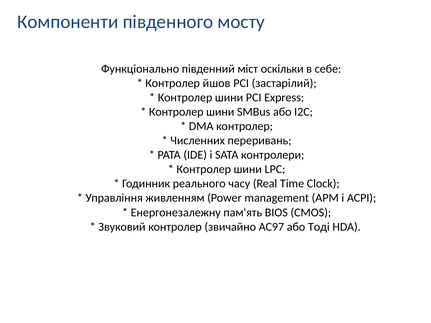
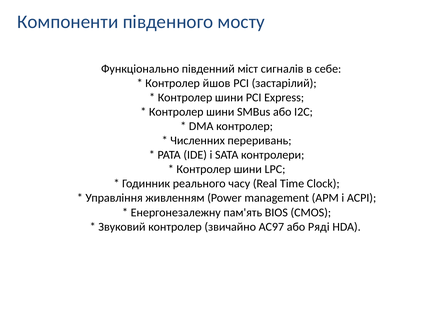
оскільки: оскільки -> сигналів (282, 69)
Тоді: Тоді -> Ряді (319, 227)
